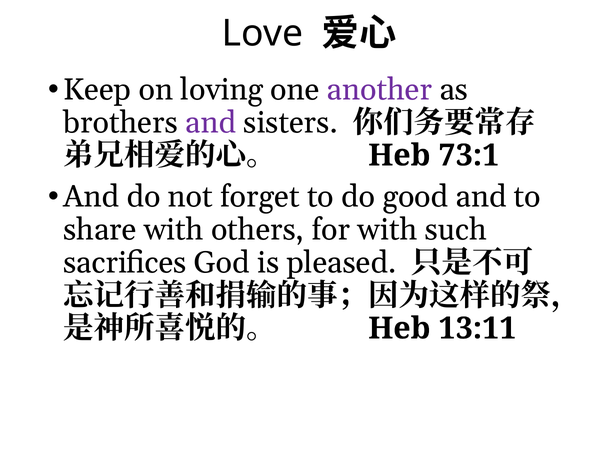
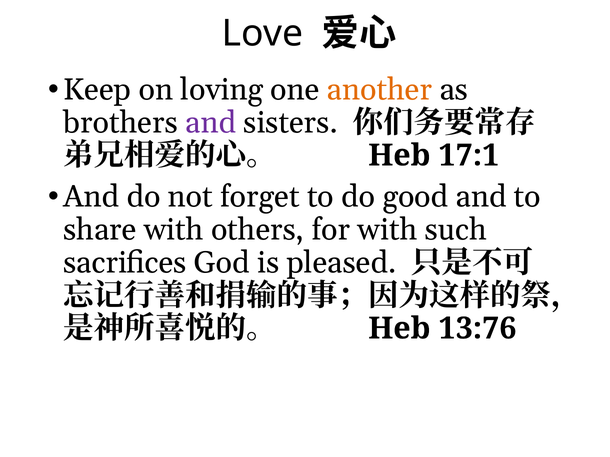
another colour: purple -> orange (380, 90)
73:1: 73:1 -> 17:1 (469, 156)
13:11: 13:11 -> 13:76 (477, 329)
